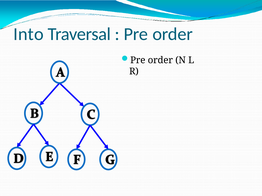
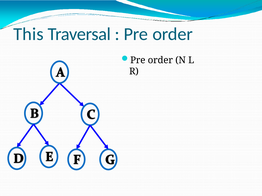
Into: Into -> This (28, 34)
